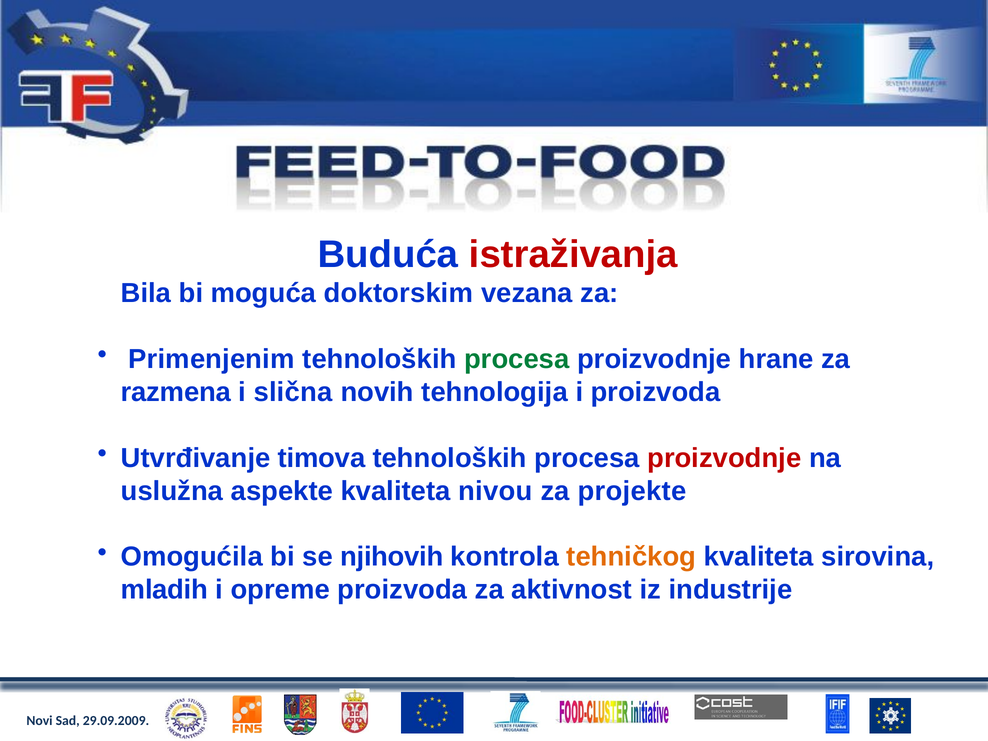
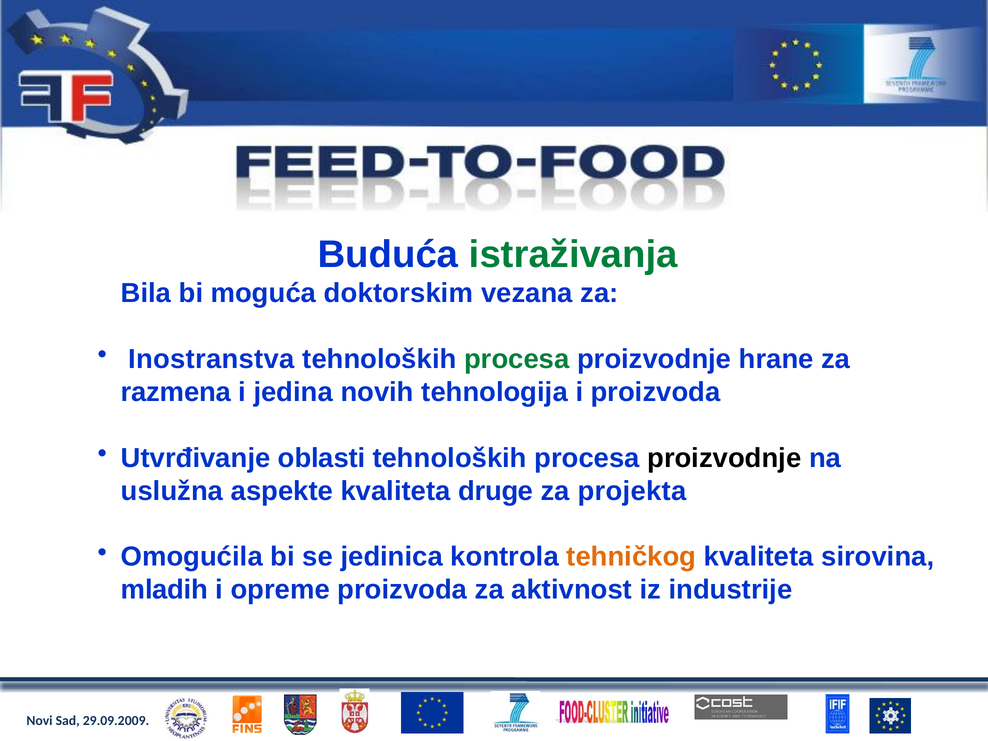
istraživanja colour: red -> green (573, 254)
Primenjenim: Primenjenim -> Inostranstva (211, 359)
slična: slična -> jedina (293, 392)
timova: timova -> oblasti (322, 458)
proizvodnje colour: red -> black (724, 458)
nivou: nivou -> druge (496, 491)
projekte: projekte -> projekta (632, 491)
njihovih: njihovih -> jedinica (392, 557)
